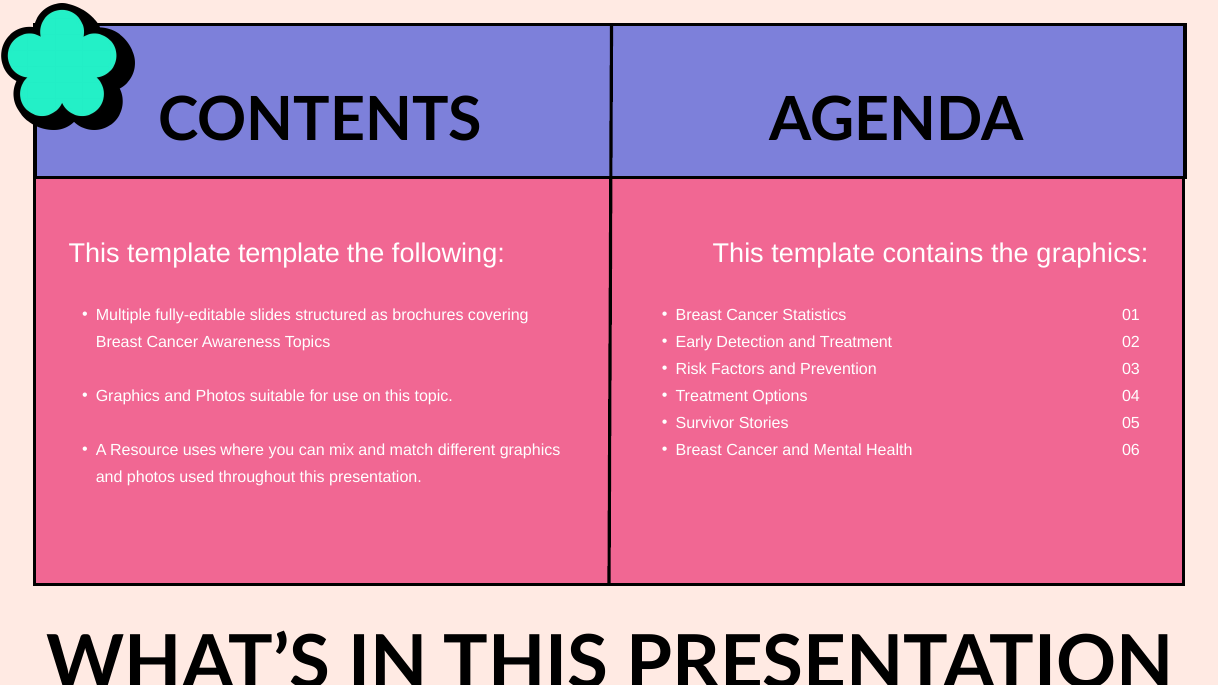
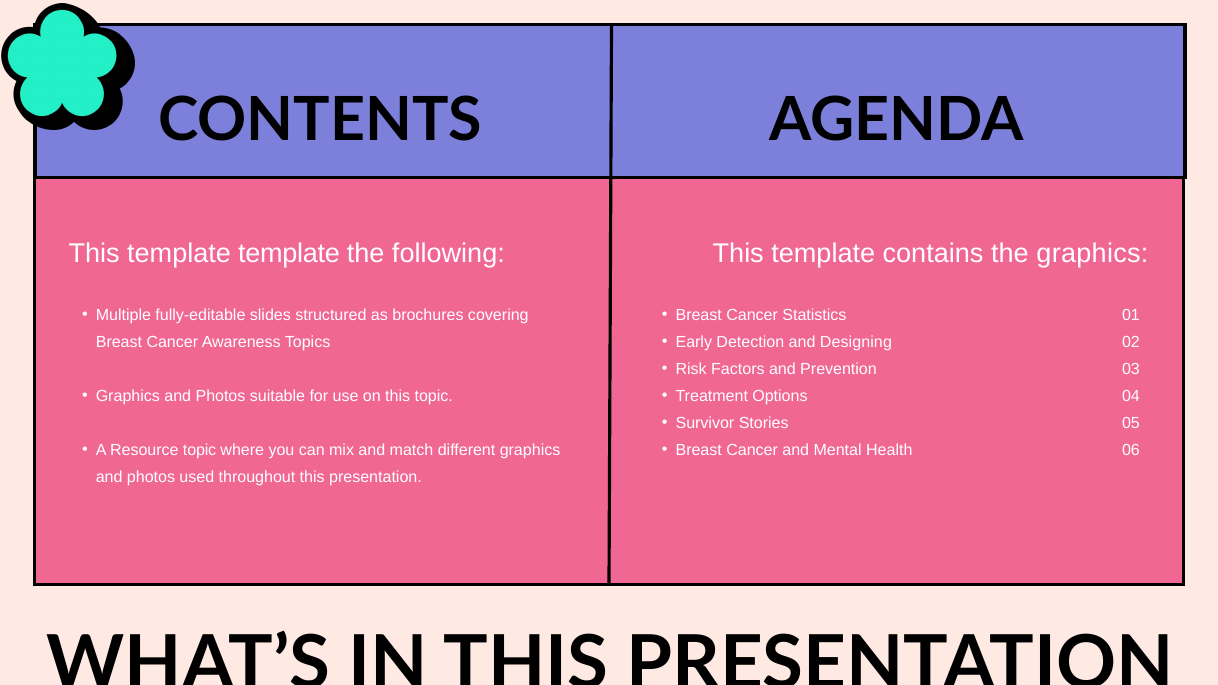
and Treatment: Treatment -> Designing (856, 342)
Resource uses: uses -> topic (200, 450)
